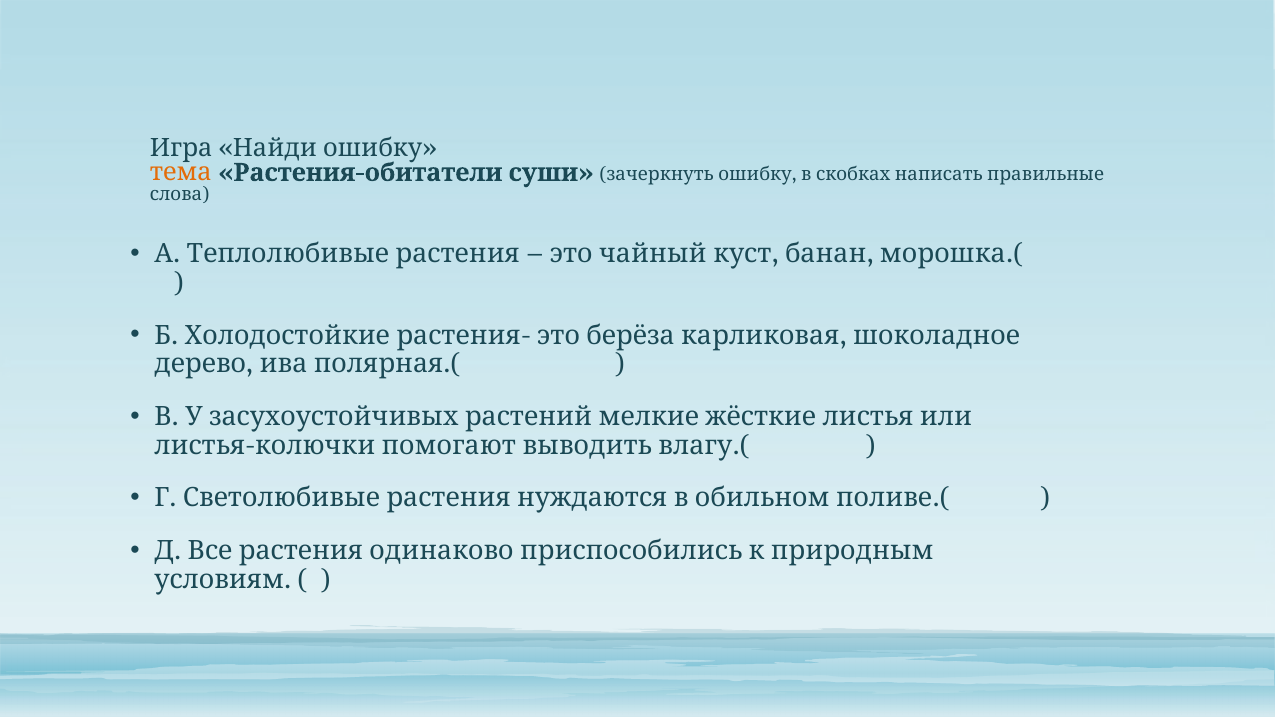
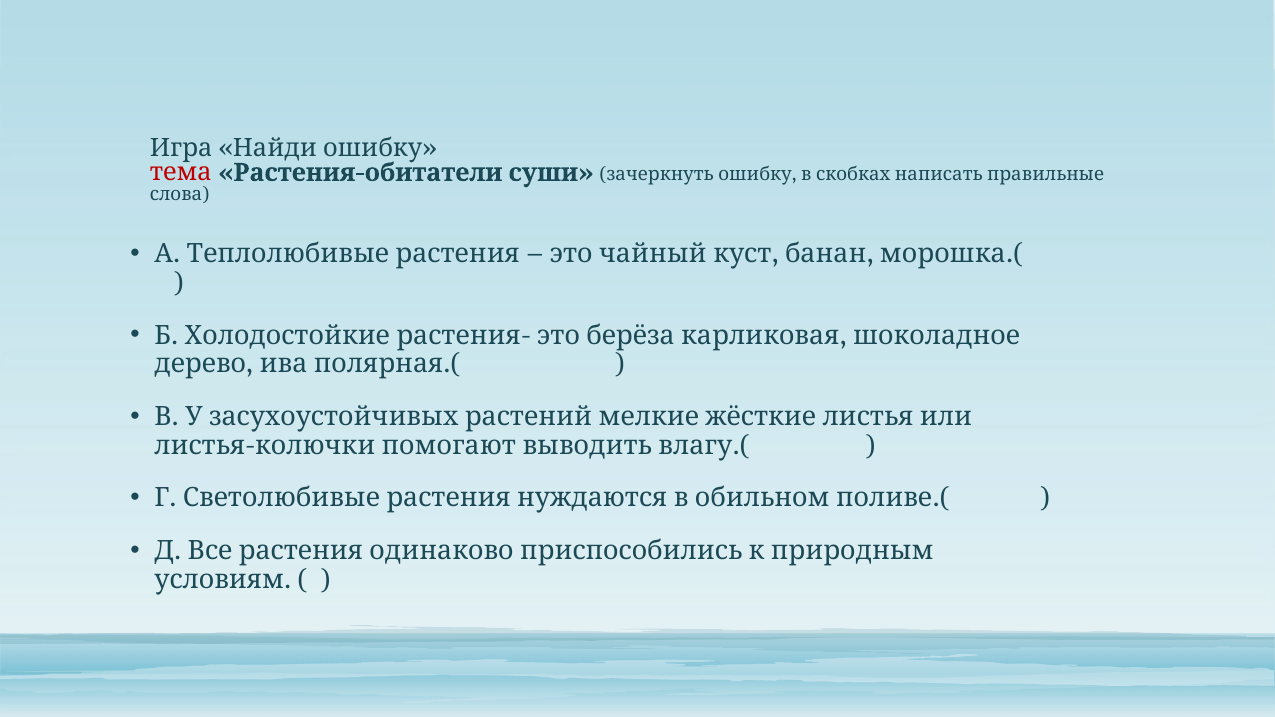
тема colour: orange -> red (181, 173)
